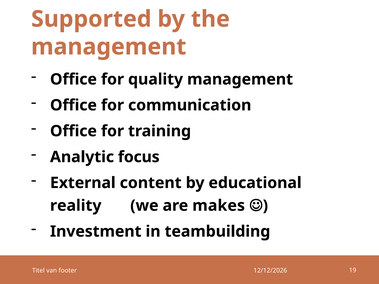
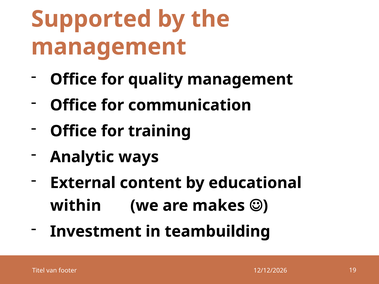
focus: focus -> ways (139, 157)
reality: reality -> within (76, 206)
